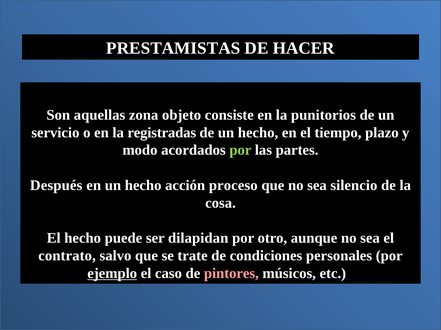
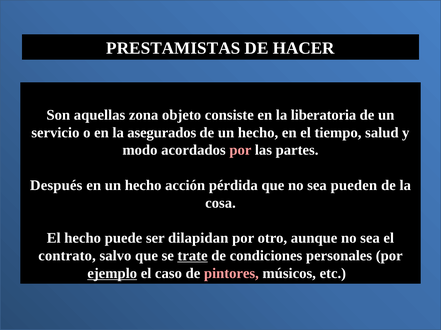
punitorios: punitorios -> liberatoria (324, 115)
registradas: registradas -> asegurados (162, 133)
plazo: plazo -> salud (382, 133)
por colour: light green -> pink (240, 150)
proceso: proceso -> pérdida (233, 186)
silencio: silencio -> pueden (354, 186)
trate underline: none -> present (193, 256)
